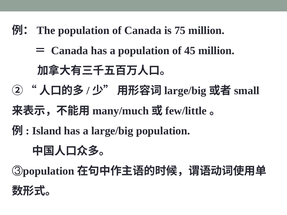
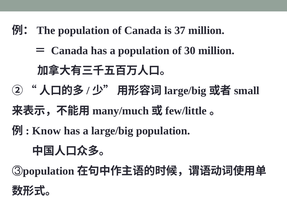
75: 75 -> 37 (180, 30)
45: 45 -> 30 (190, 51)
Island: Island -> Know (47, 131)
